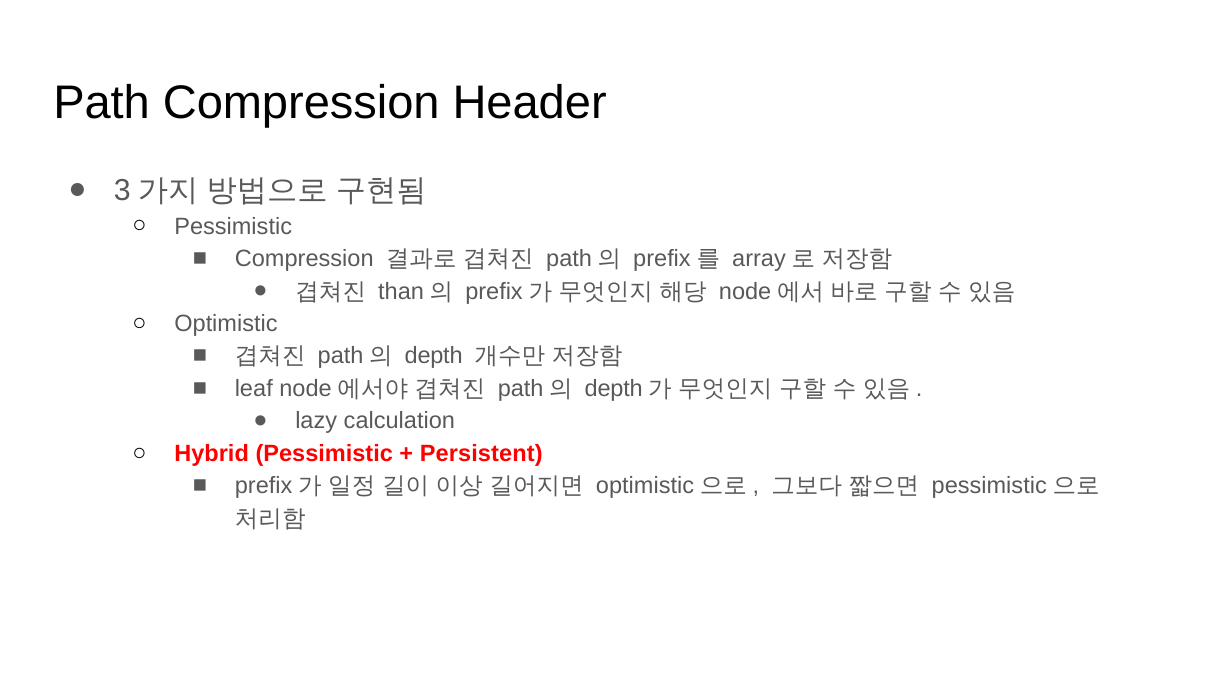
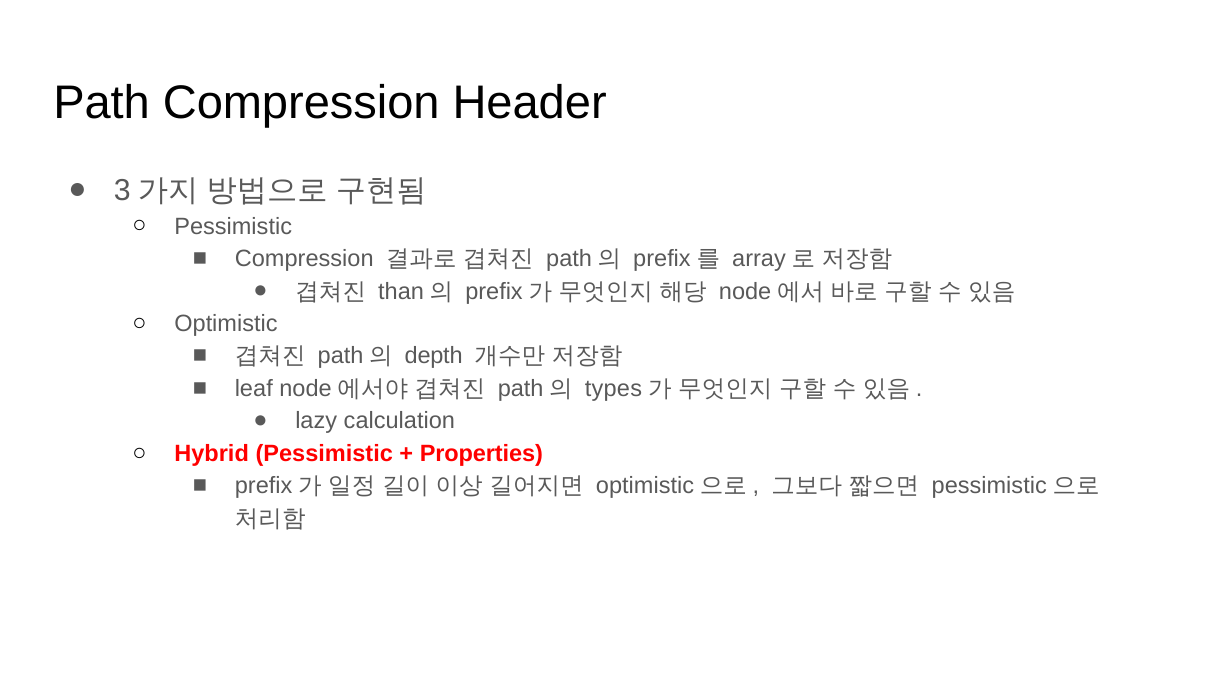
depth: depth -> types (613, 388)
Persistent: Persistent -> Properties (481, 453)
